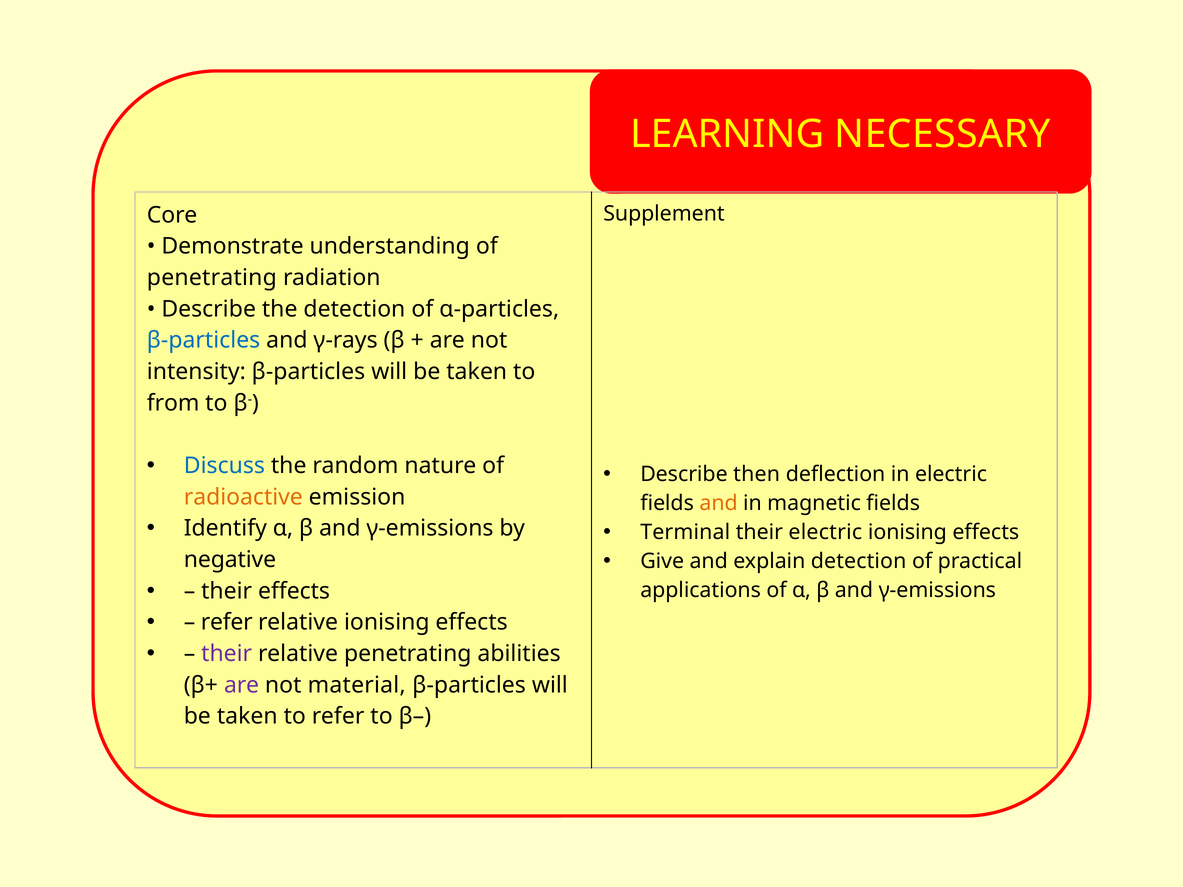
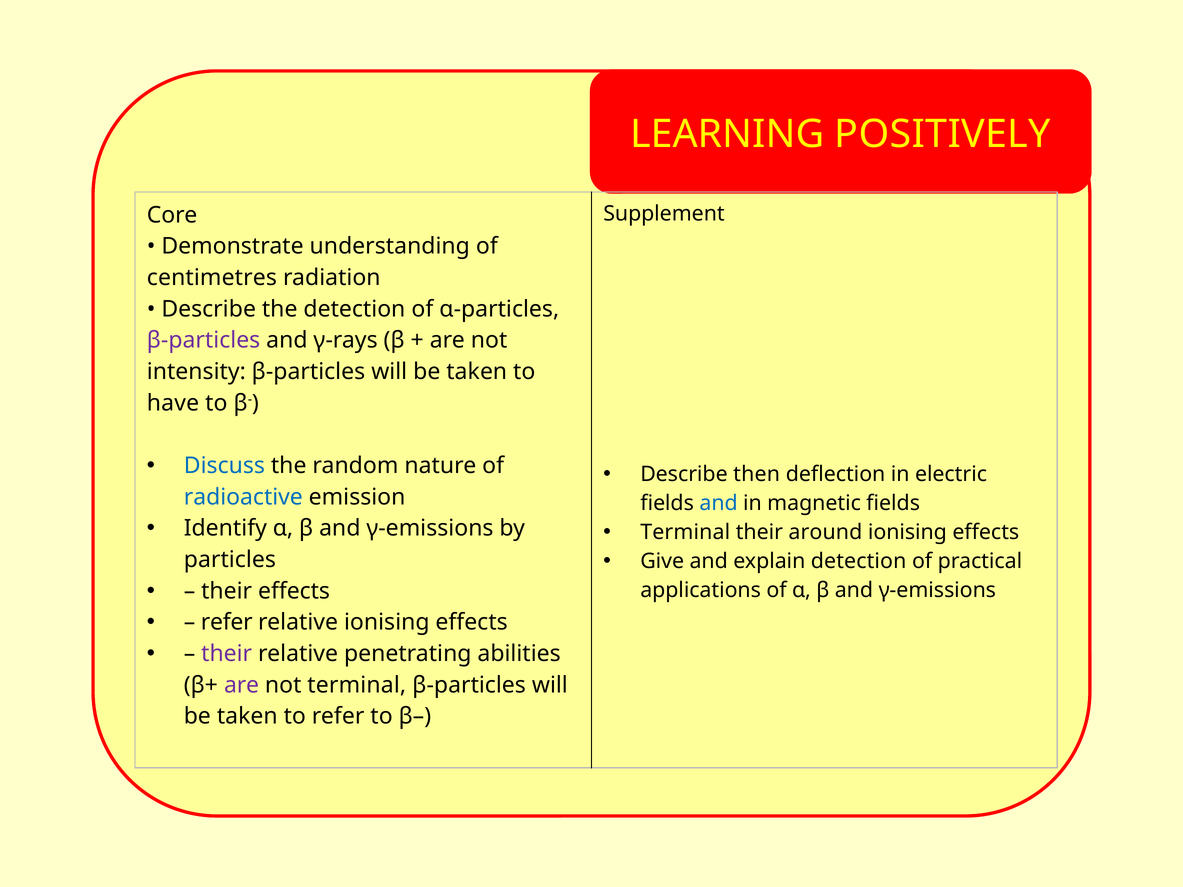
NECESSARY: NECESSARY -> POSITIVELY (943, 134)
penetrating: penetrating -> centimetres (212, 278)
β-particles colour: blue -> purple (204, 340)
from: from -> have (173, 403)
radioactive colour: orange -> blue (243, 497)
and colour: orange -> blue (719, 503)
their electric: electric -> around (825, 532)
negative: negative -> particles (230, 560)
not material: material -> terminal (357, 685)
